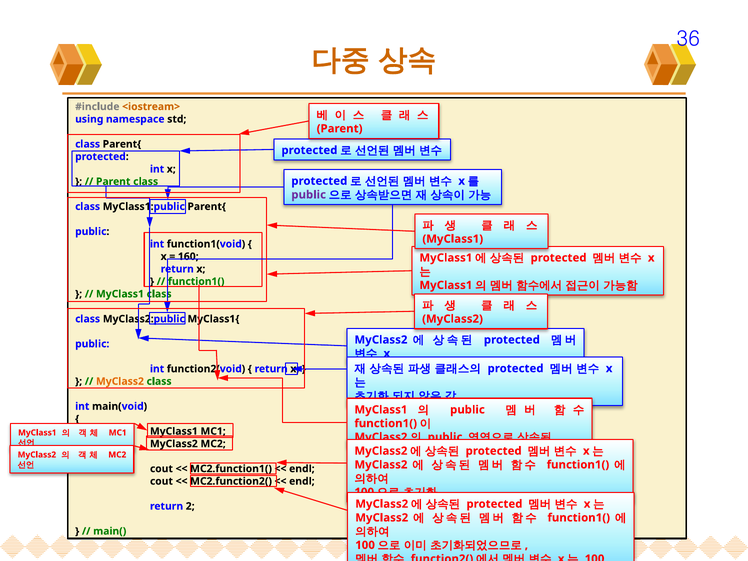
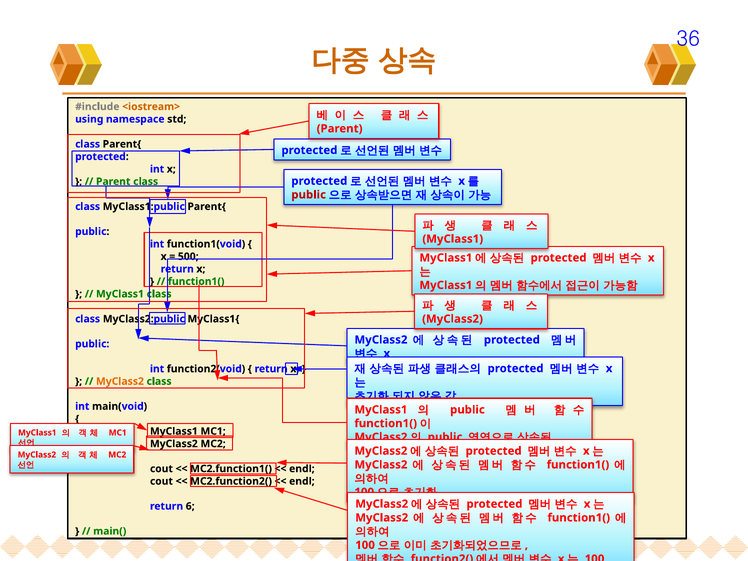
public colour: purple -> red (309, 195)
160: 160 -> 500 (188, 256)
2: 2 -> 6 (190, 506)
